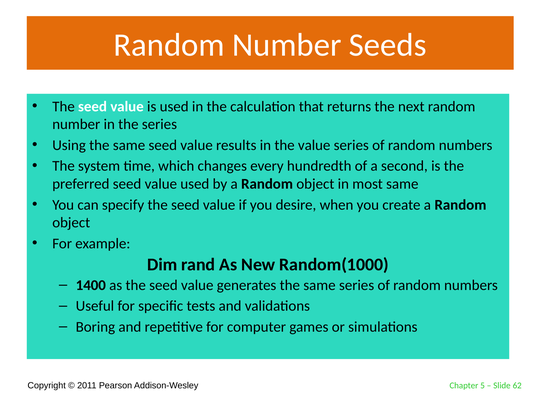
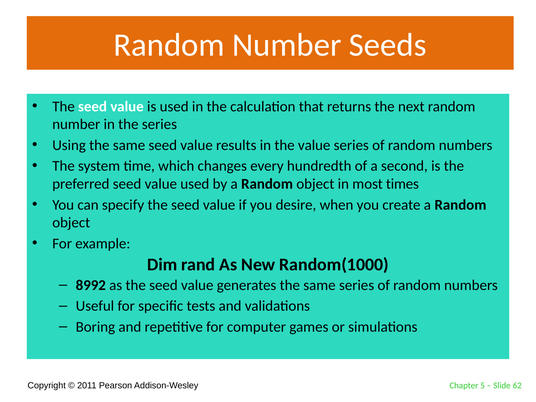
most same: same -> times (402, 184)
1400: 1400 -> 8992 (91, 285)
